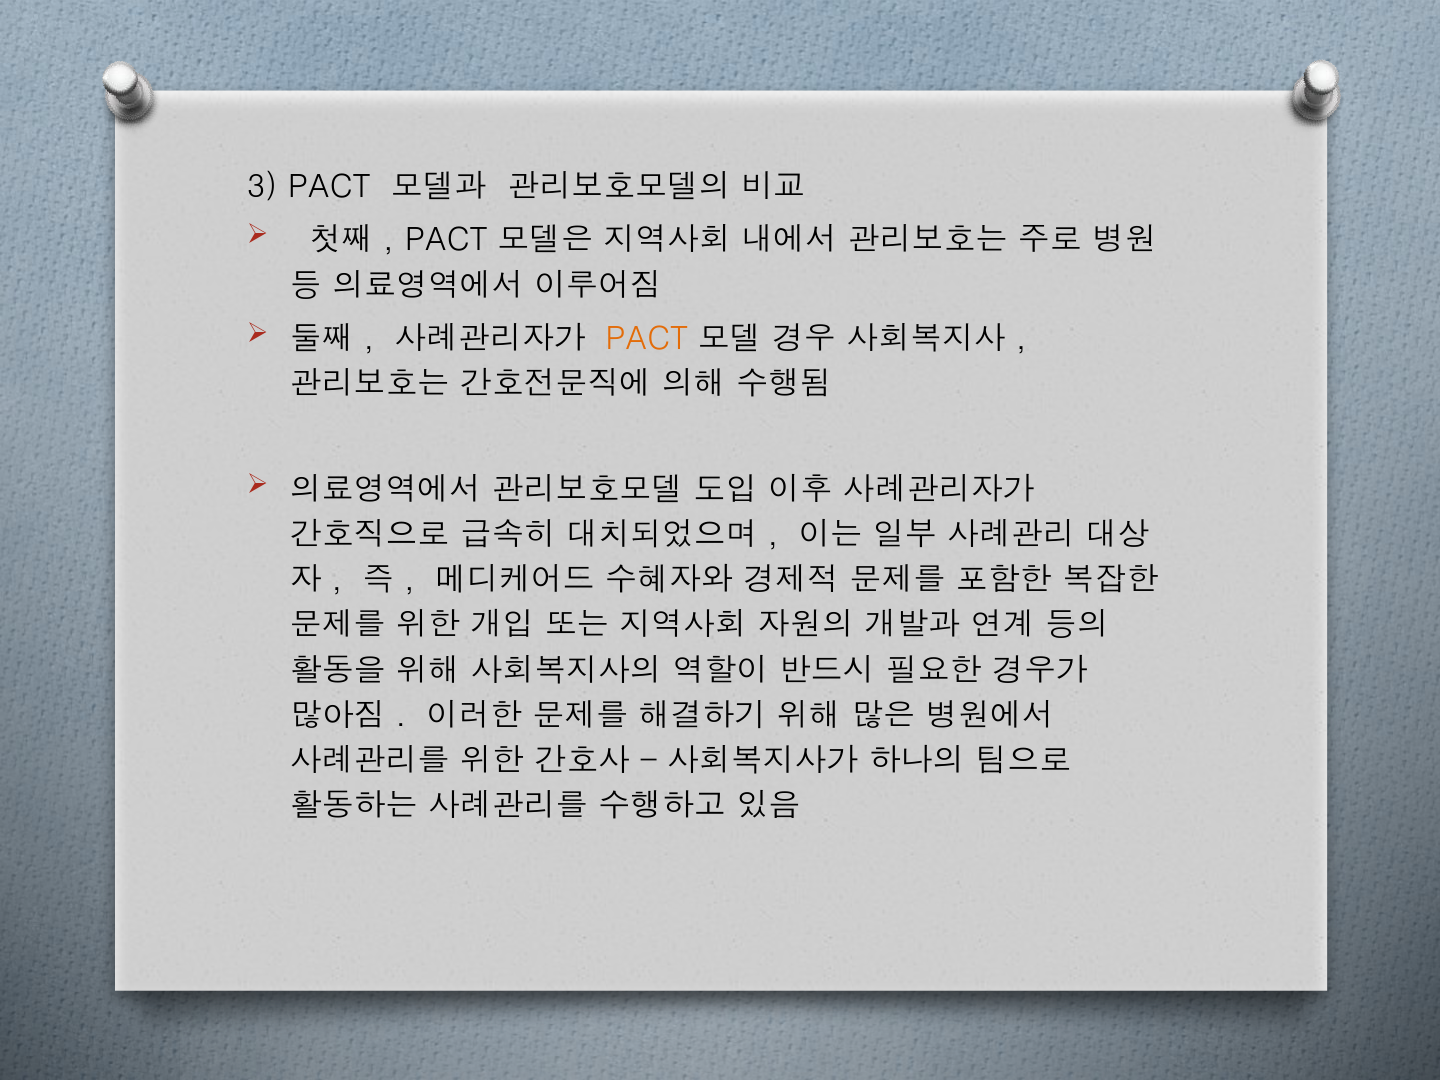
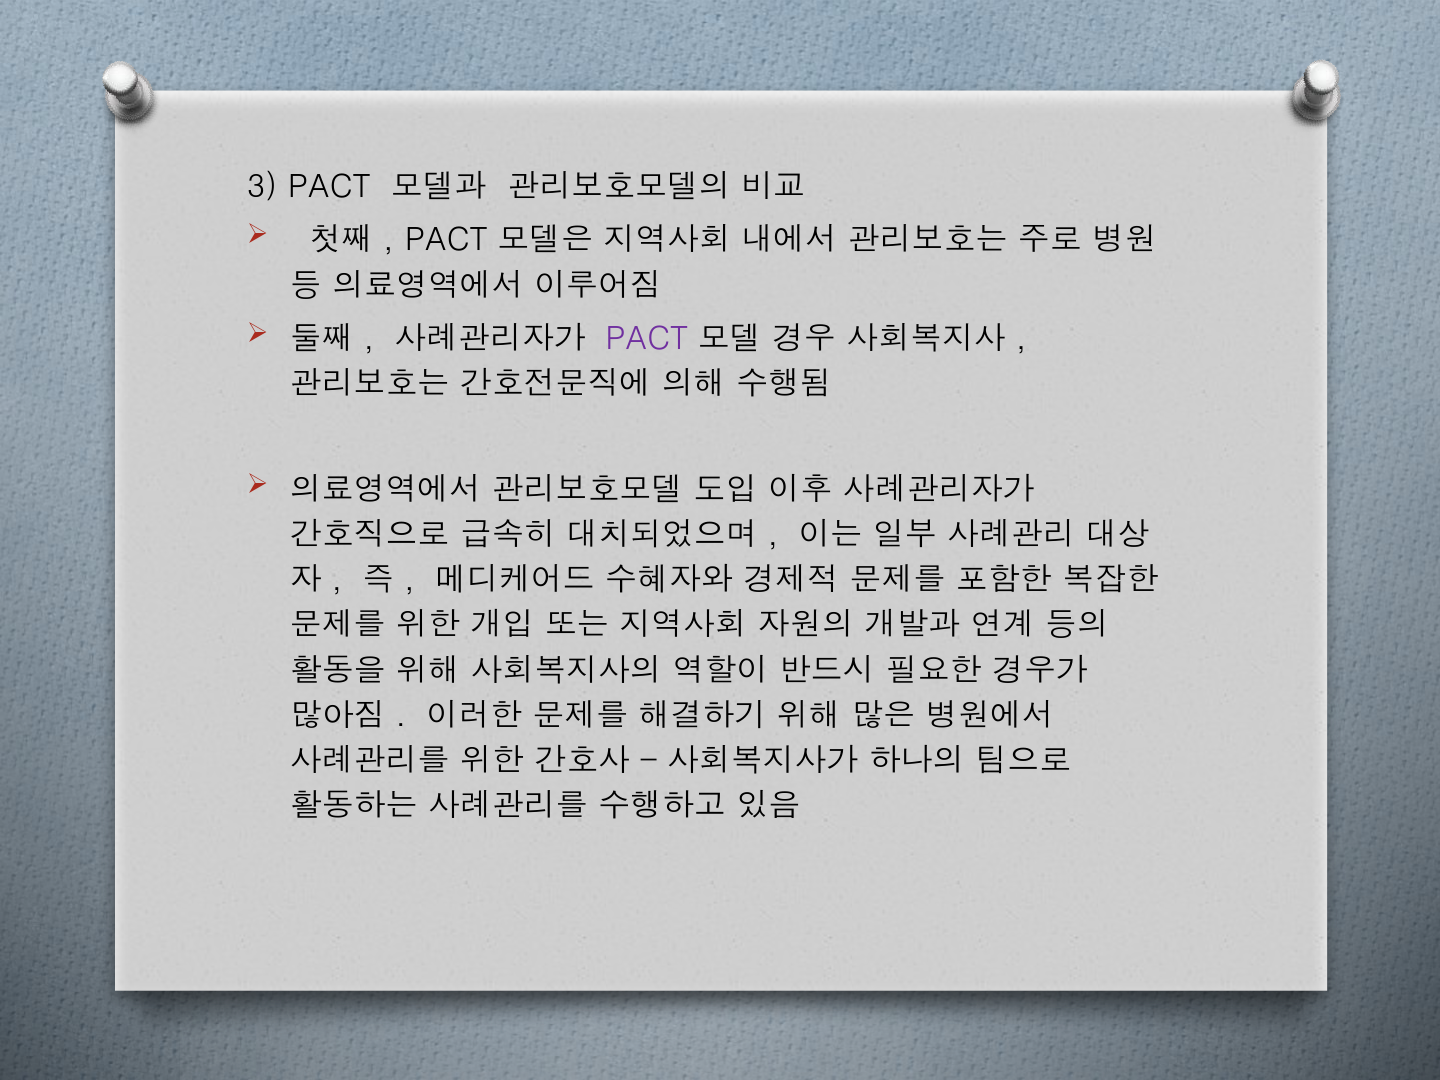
PACT colour: orange -> purple (647, 339)
